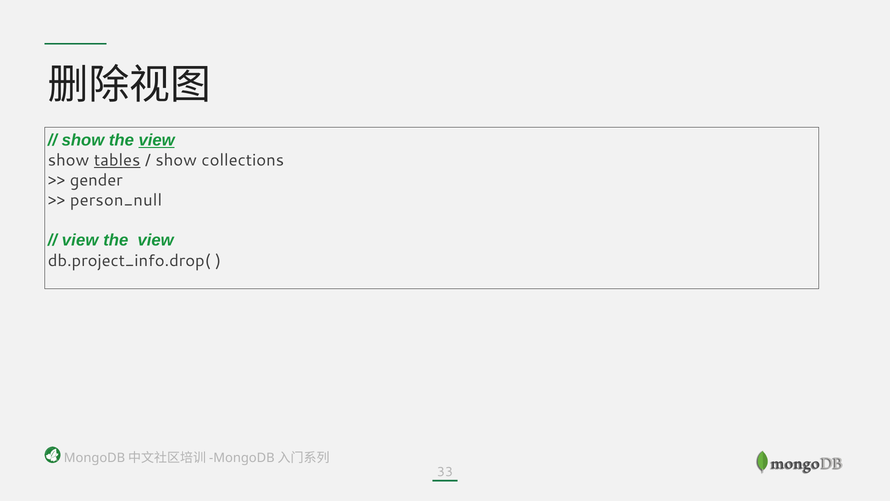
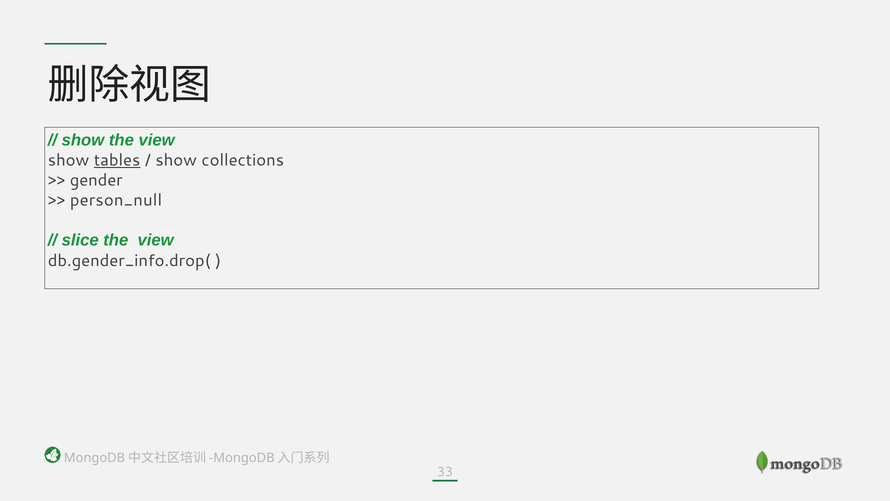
view underline: present -> none (157, 140)
view: view -> slice (80, 240)
db.project_info.drop(: db.project_info.drop( -> db.gender_info.drop( (129, 260)
